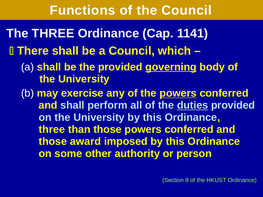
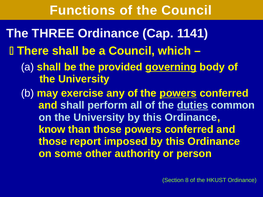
duties provided: provided -> common (233, 105)
three: three -> know (52, 130)
award: award -> report (85, 142)
